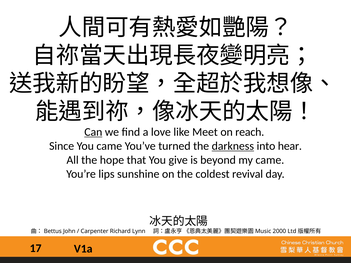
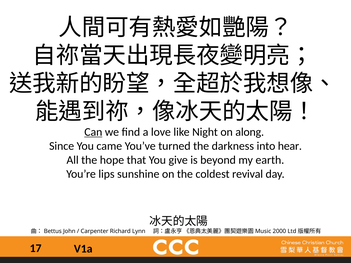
Meet: Meet -> Night (205, 132)
reach: reach -> along (250, 132)
darkness underline: present -> none (233, 146)
my came: came -> earth (270, 160)
